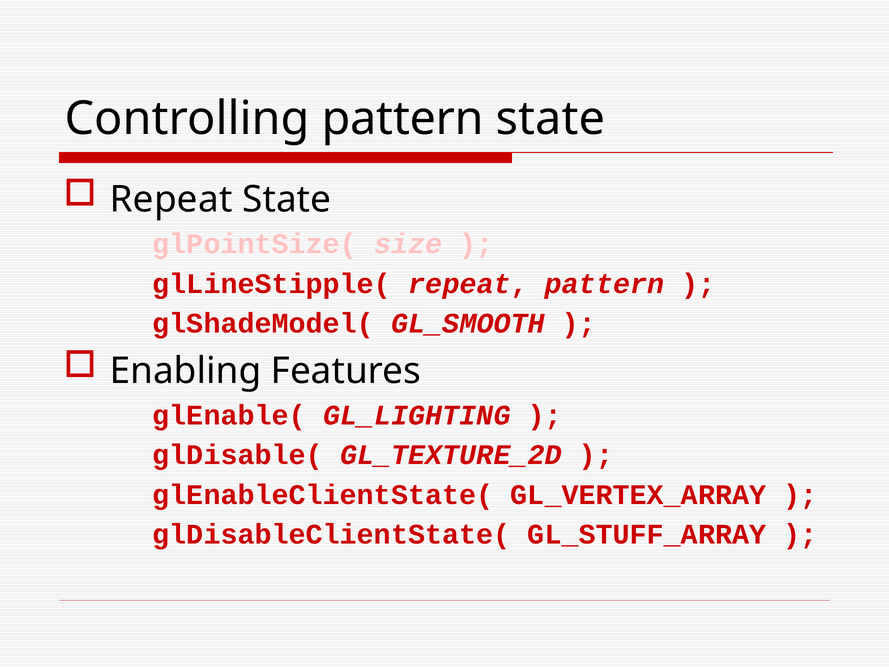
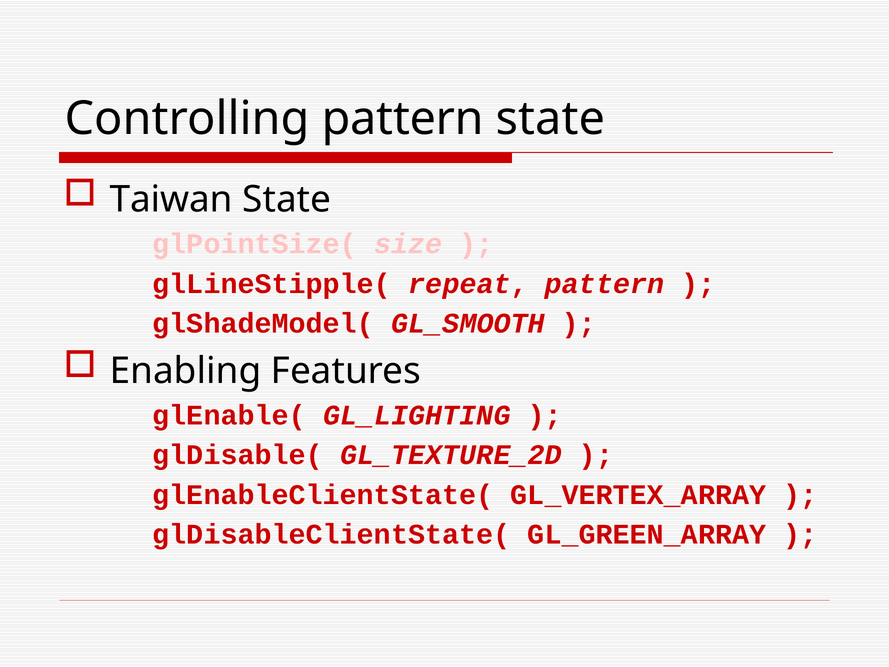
Repeat: Repeat -> Taiwan (171, 200)
GL_STUFF_ARRAY: GL_STUFF_ARRAY -> GL_GREEN_ARRAY (647, 534)
